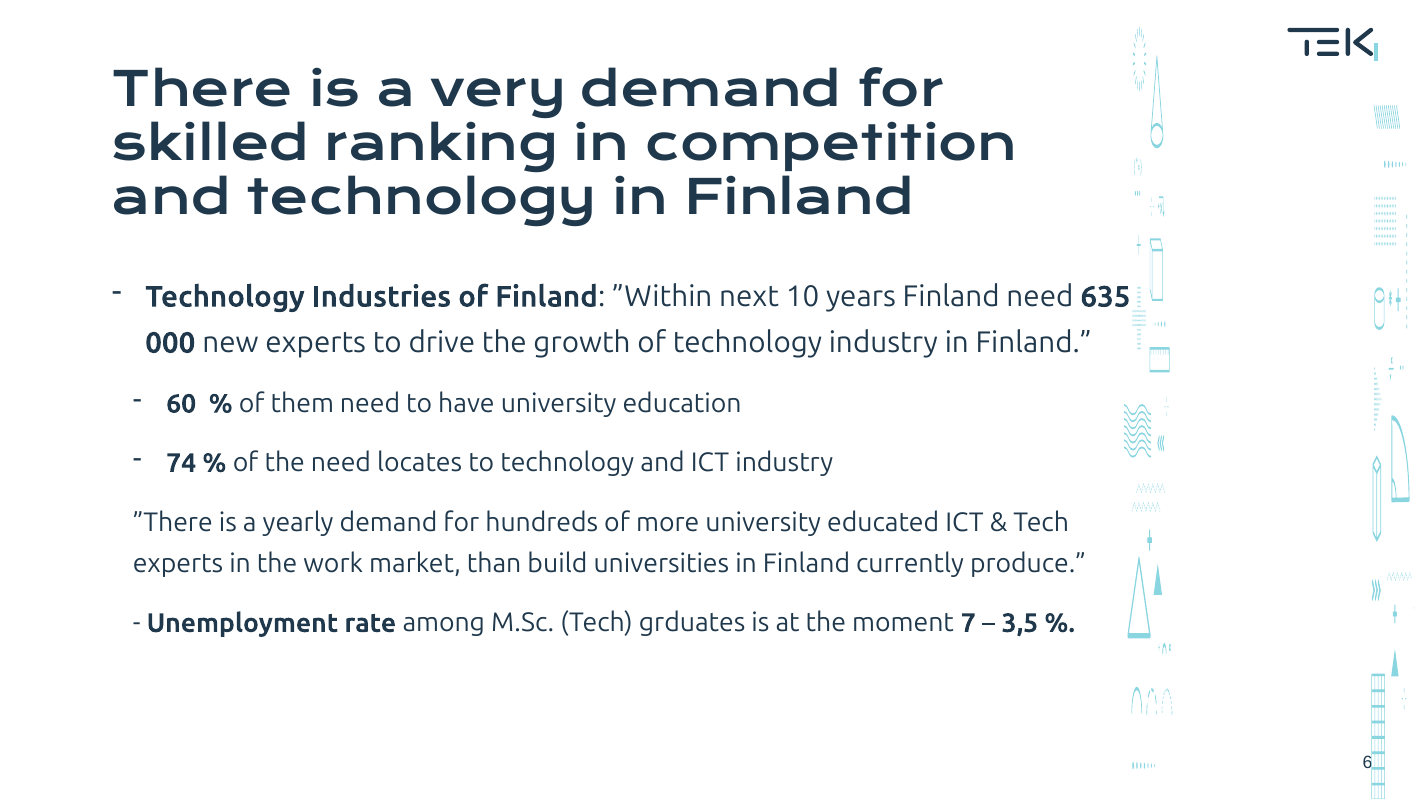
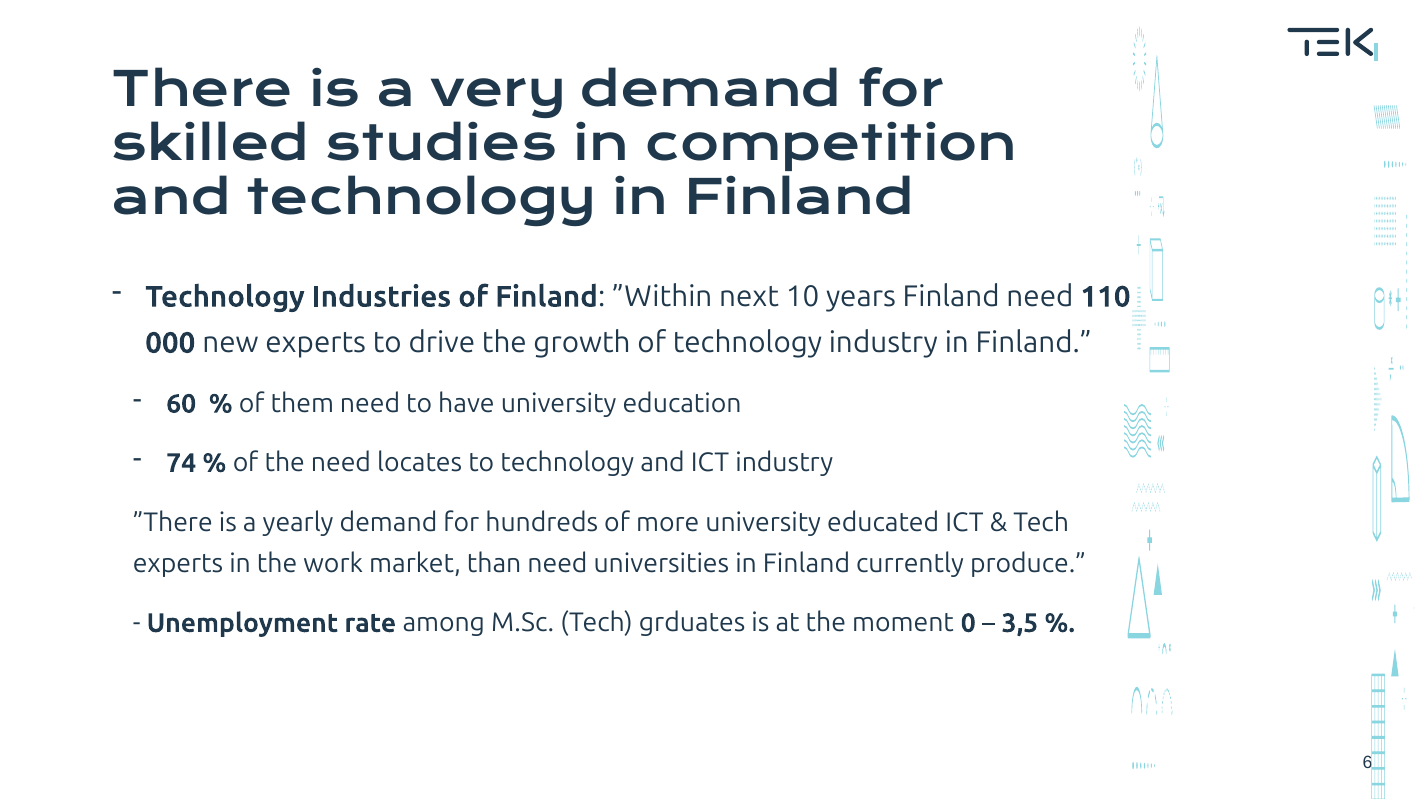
ranking: ranking -> studies (441, 145)
635: 635 -> 110 (1106, 297)
than build: build -> need (558, 564)
7: 7 -> 0 (968, 623)
